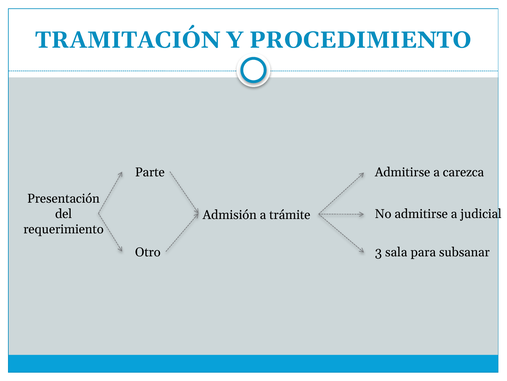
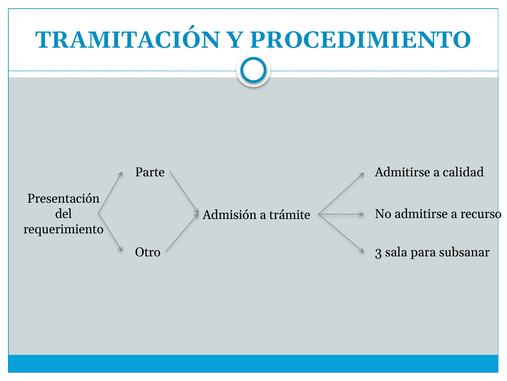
carezca: carezca -> calidad (463, 172)
judicial: judicial -> recurso (481, 214)
